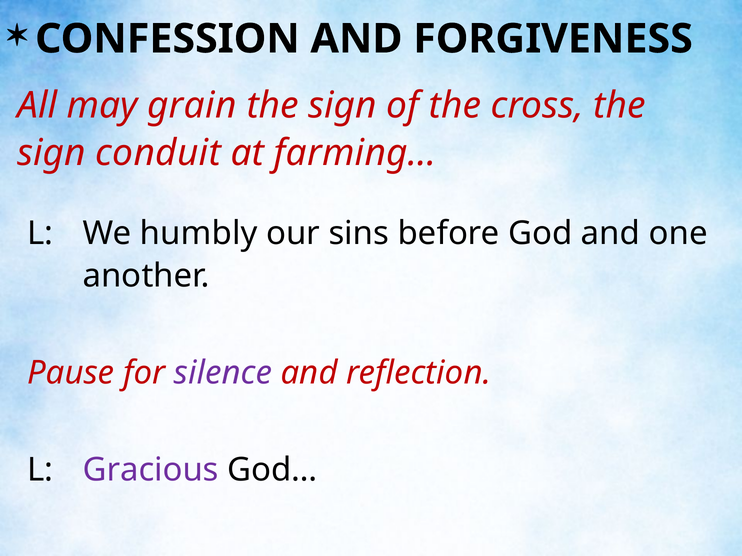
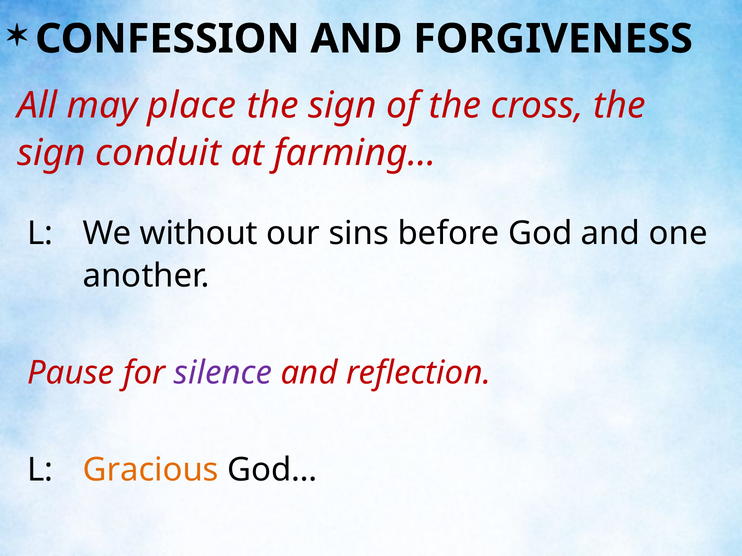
grain: grain -> place (192, 106)
humbly: humbly -> without (199, 234)
Gracious colour: purple -> orange (151, 470)
